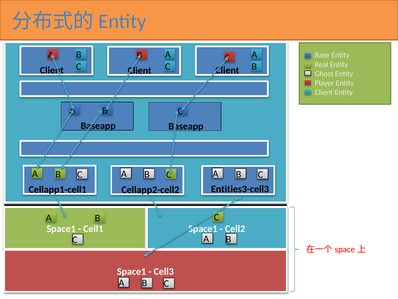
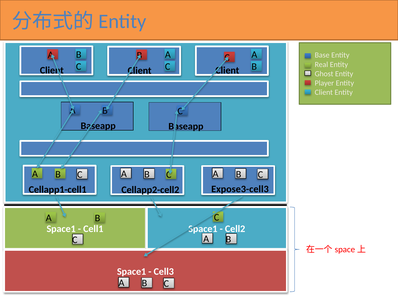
Entities3-cell3: Entities3-cell3 -> Expose3-cell3 (240, 189)
